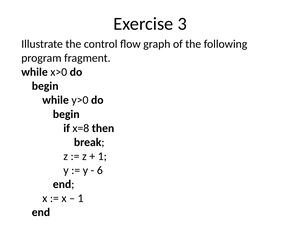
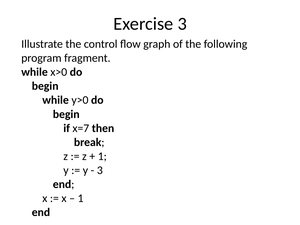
x=8: x=8 -> x=7 (81, 128)
6: 6 -> 3 (100, 170)
